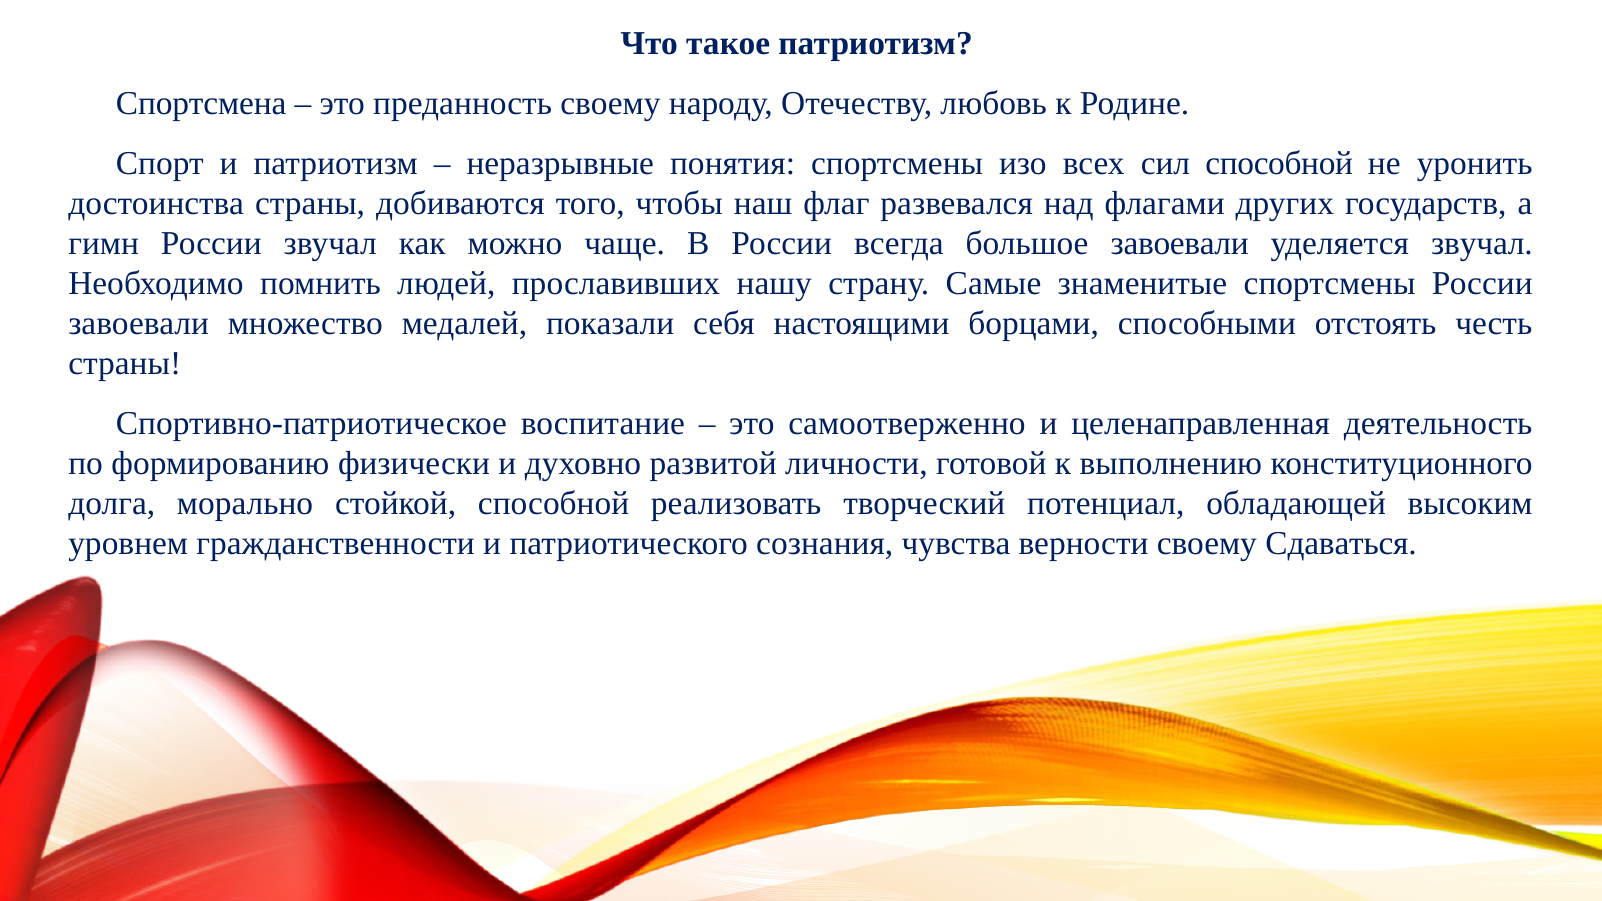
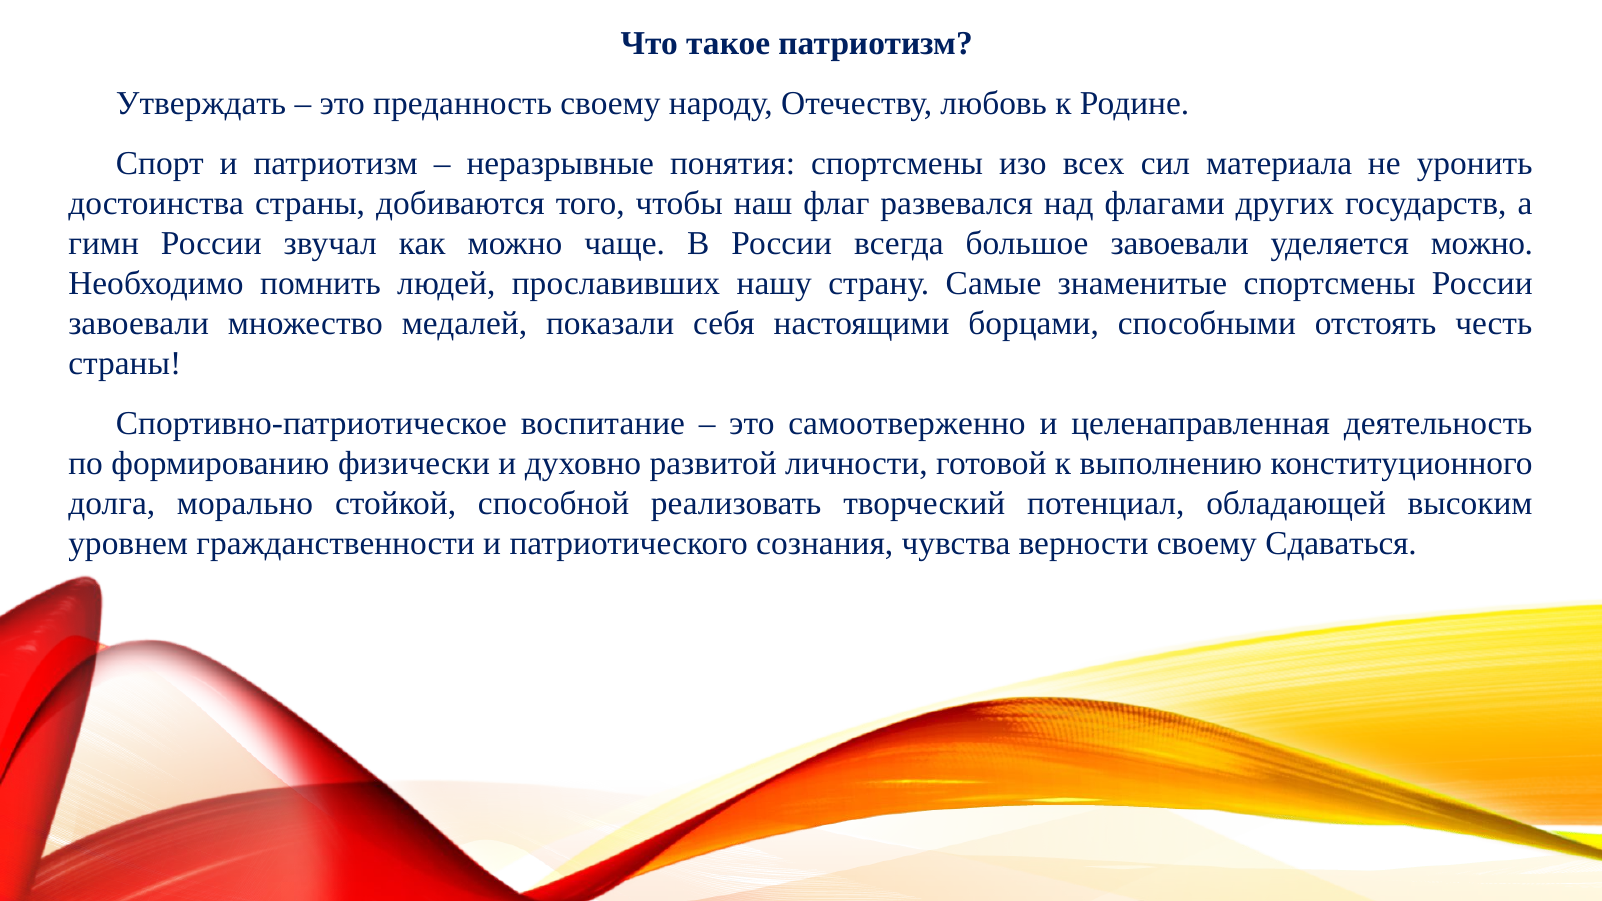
Спортсмена: Спортсмена -> Утверждать (201, 103)
сил способной: способной -> материала (1279, 163)
уделяется звучал: звучал -> можно (1482, 243)
